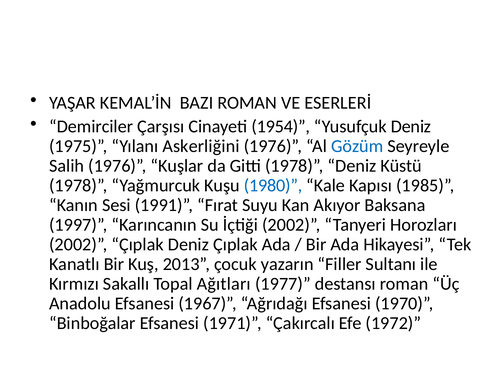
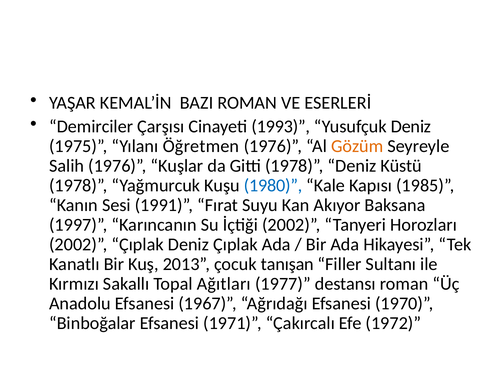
1954: 1954 -> 1993 (281, 127)
Askerliğini: Askerliğini -> Öğretmen (201, 146)
Gözüm colour: blue -> orange (357, 146)
yazarın: yazarın -> tanışan (287, 264)
